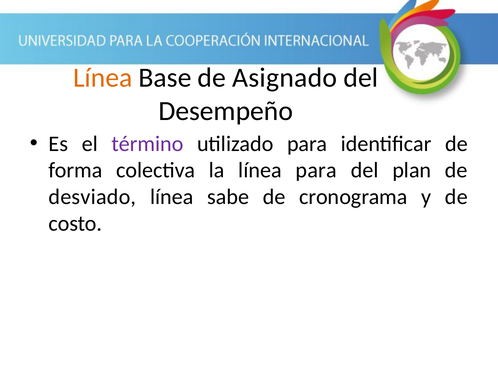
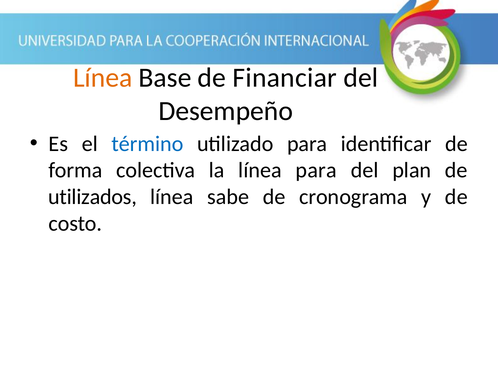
Asignado: Asignado -> Financiar (285, 78)
término colour: purple -> blue (147, 144)
desviado: desviado -> utilizados (93, 197)
